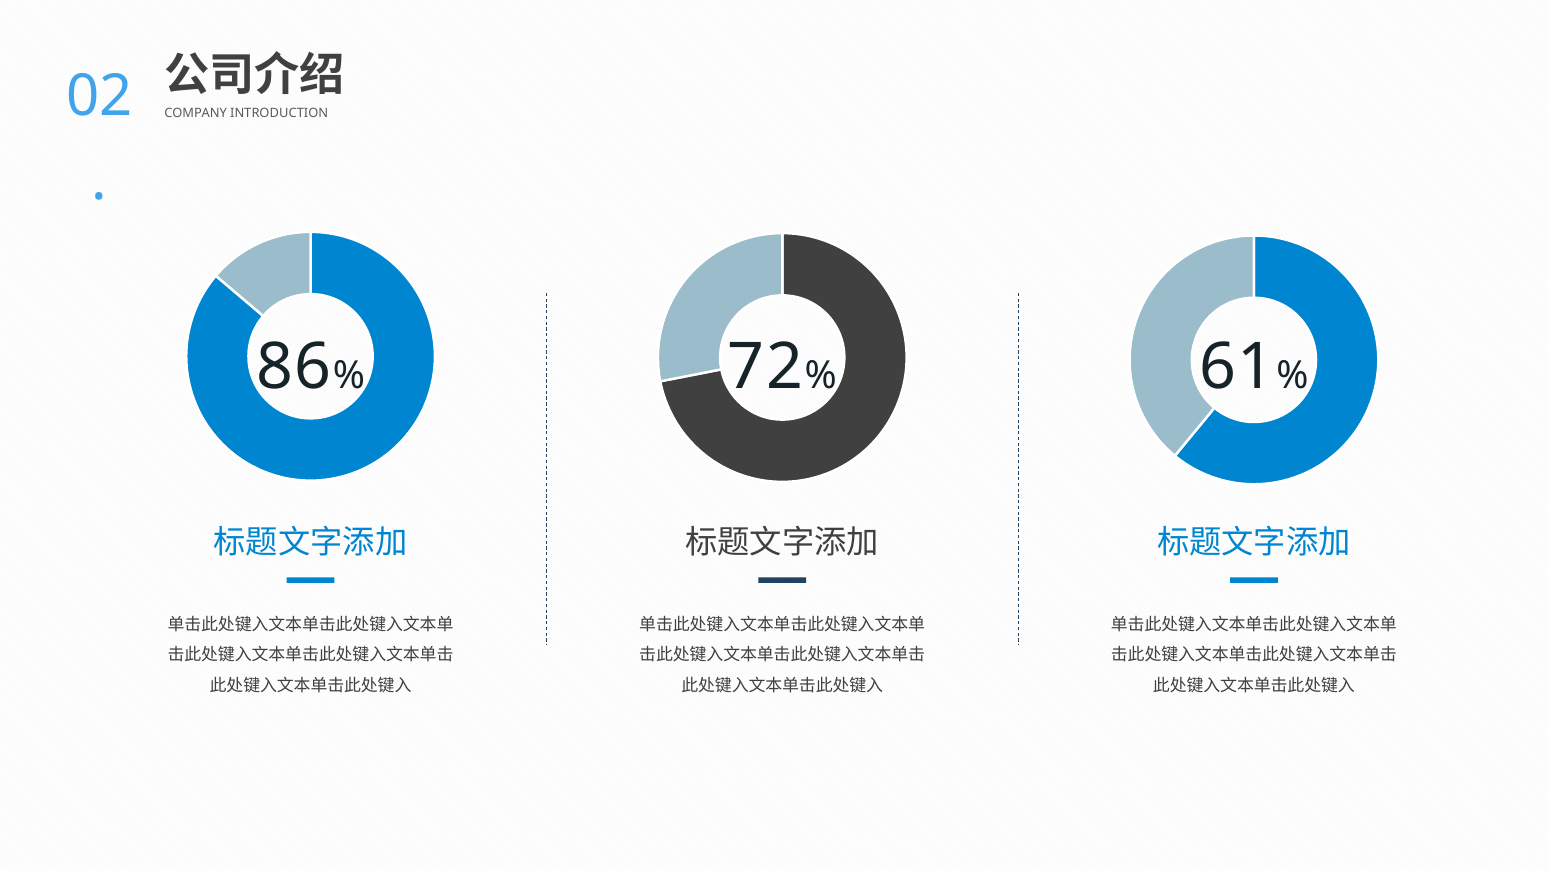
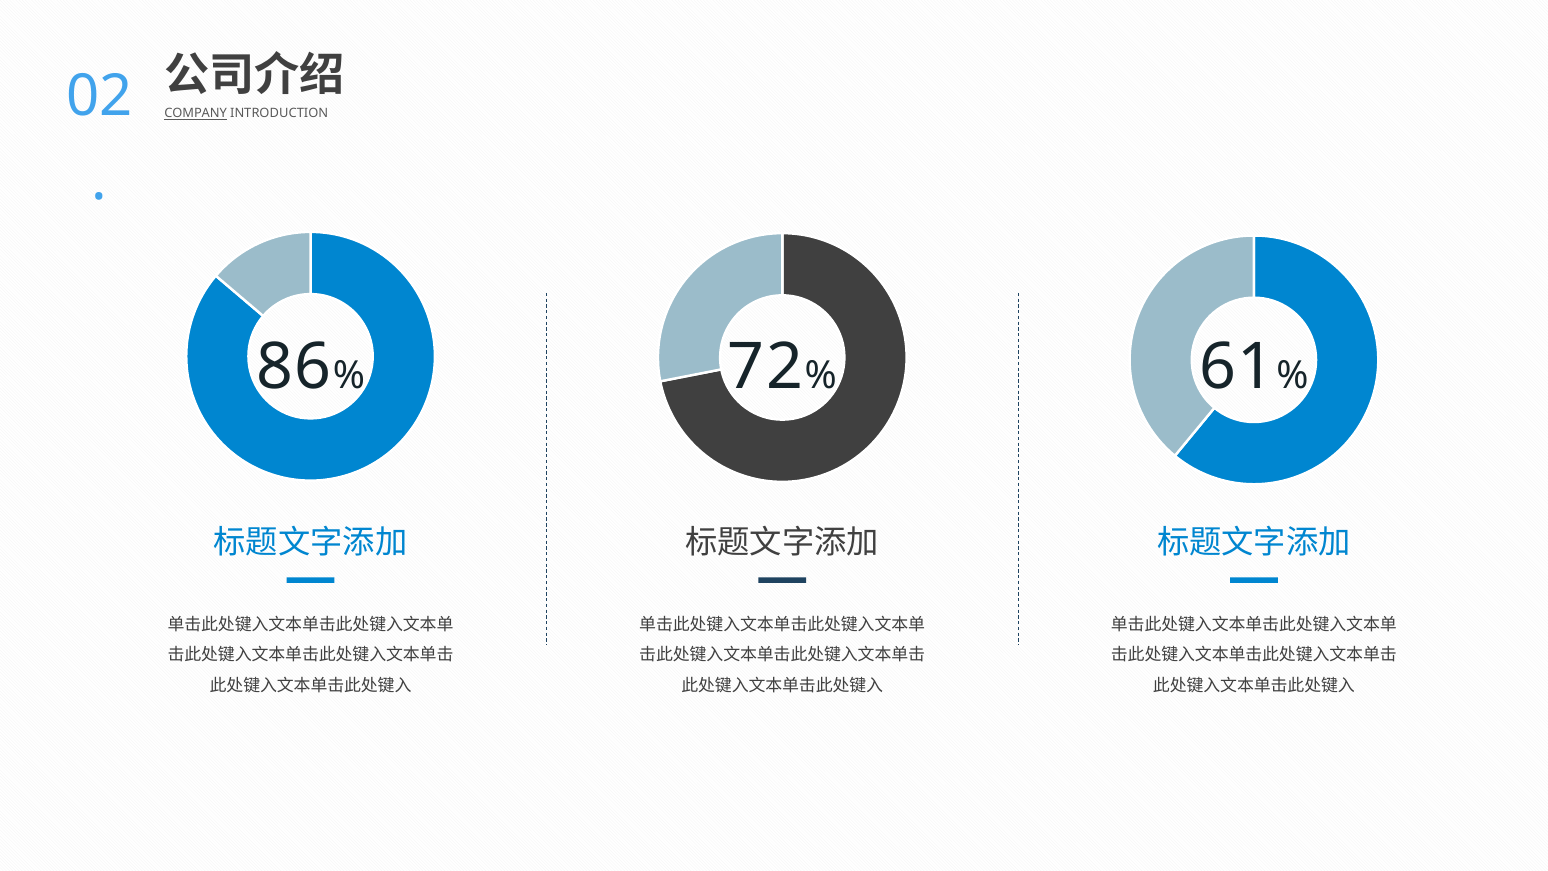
COMPANY underline: none -> present (196, 114)
